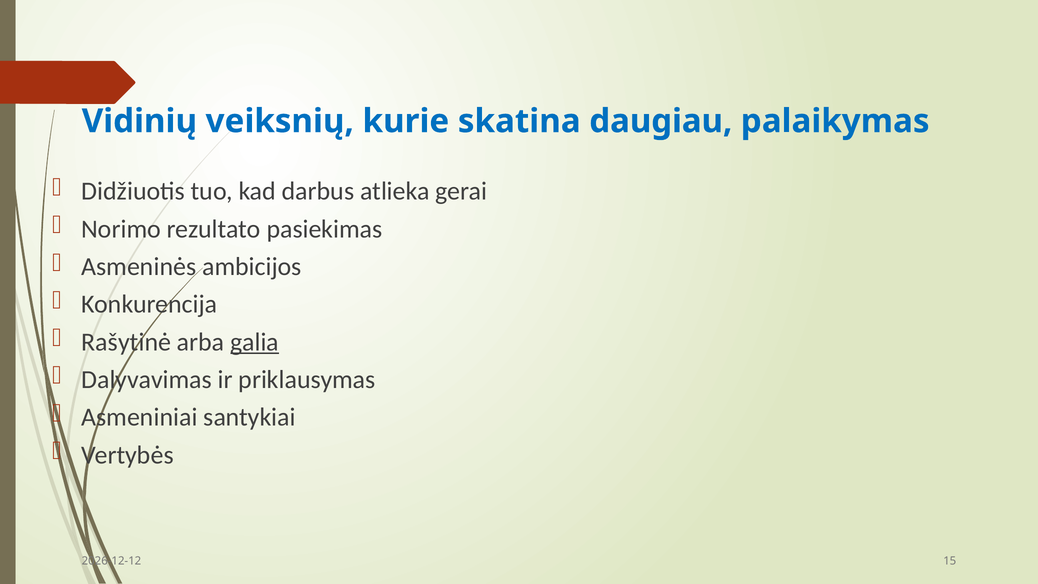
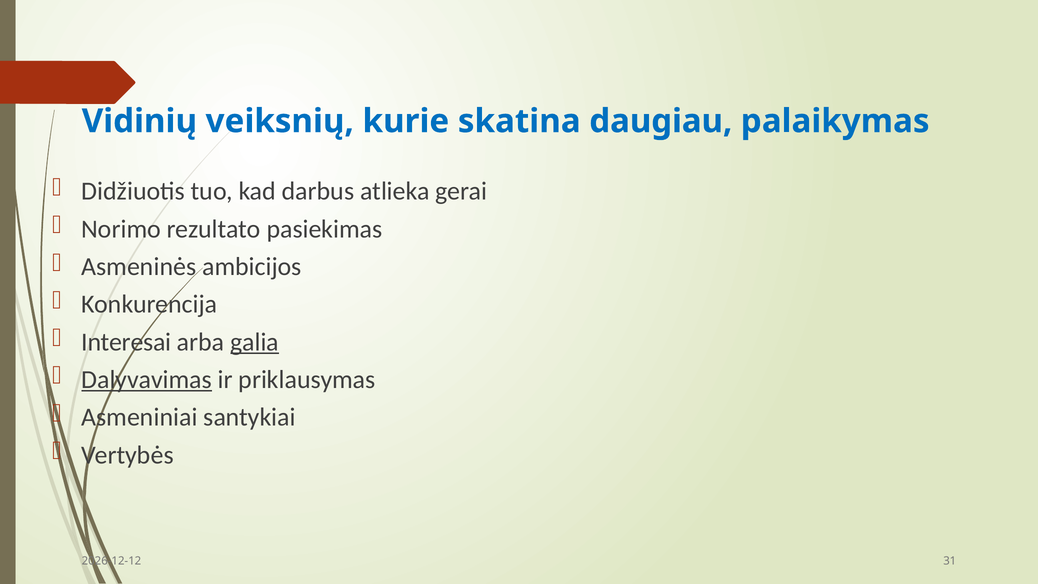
Rašytinė: Rašytinė -> Interesai (126, 342)
Dalyvavimas underline: none -> present (147, 380)
15: 15 -> 31 (950, 561)
